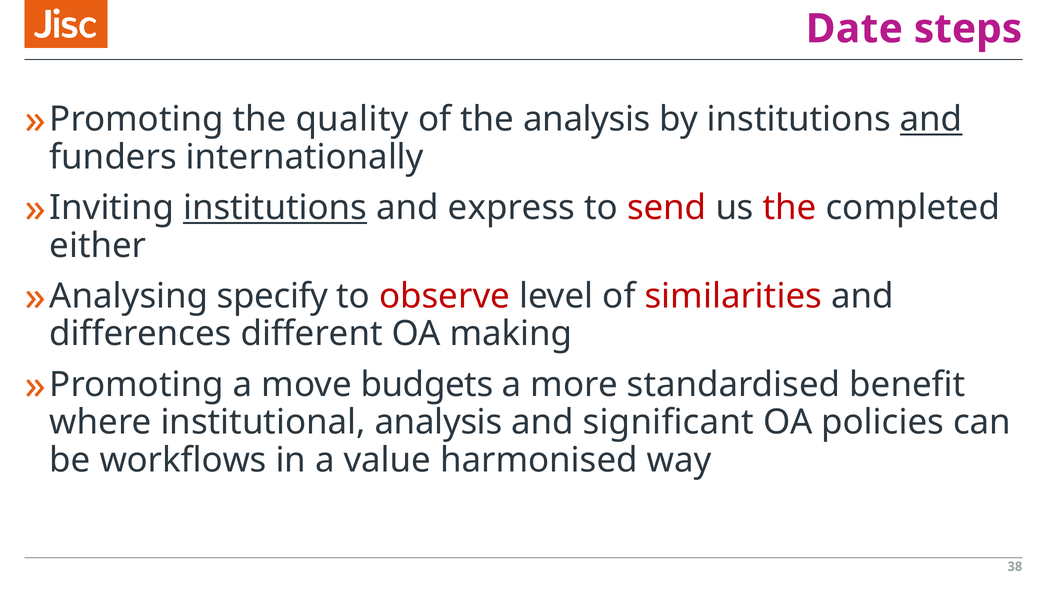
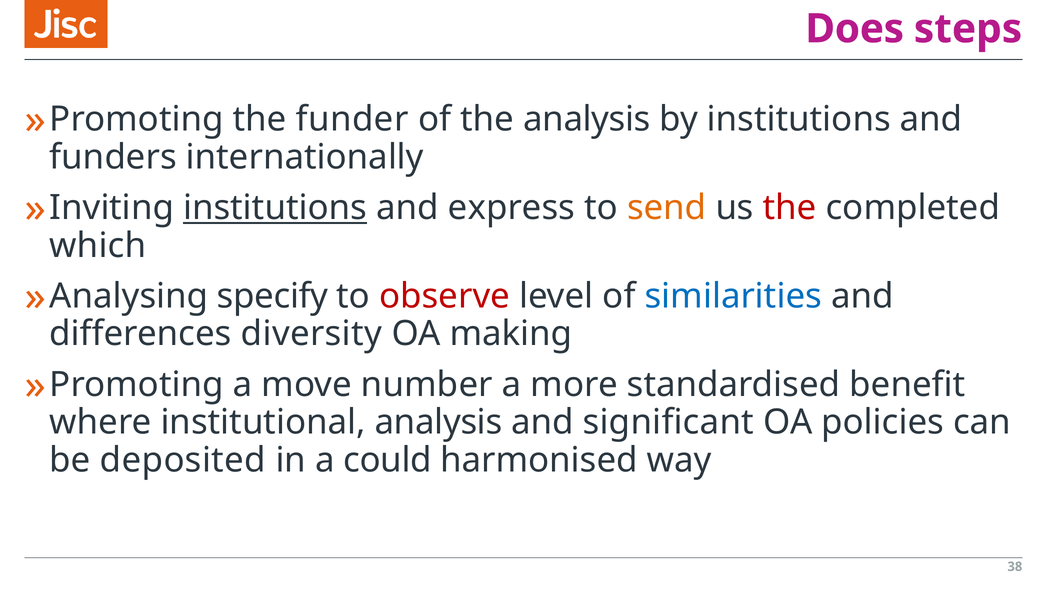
Date: Date -> Does (855, 29)
quality: quality -> funder (352, 119)
and underline: present -> none (931, 119)
send colour: red -> orange (667, 208)
either: either -> which (98, 245)
similarities colour: red -> blue (733, 296)
different: different -> diversity (311, 334)
budgets: budgets -> number (427, 385)
workflows: workflows -> deposited (183, 460)
value: value -> could (388, 460)
